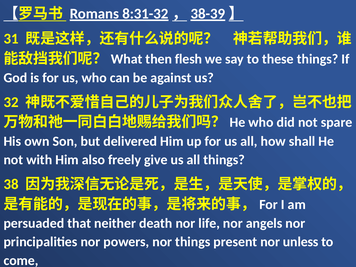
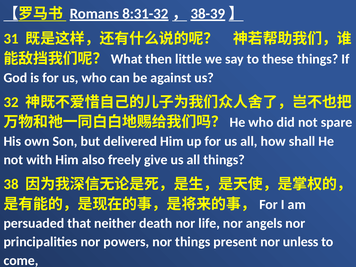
flesh: flesh -> little (188, 59)
